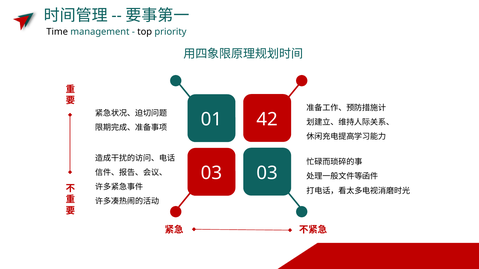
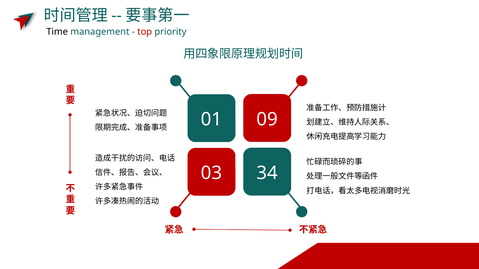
top colour: black -> red (145, 32)
42: 42 -> 09 (267, 119)
03 03: 03 -> 34 (267, 173)
